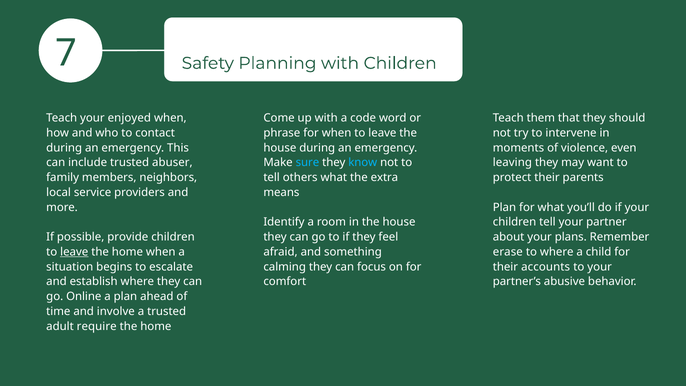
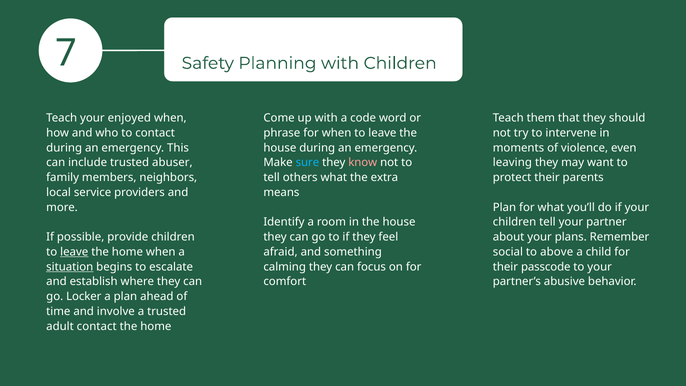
know colour: light blue -> pink (363, 163)
erase: erase -> social (508, 252)
to where: where -> above (557, 252)
situation underline: none -> present (70, 267)
accounts: accounts -> passcode (546, 267)
Online: Online -> Locker (84, 296)
adult require: require -> contact (97, 326)
